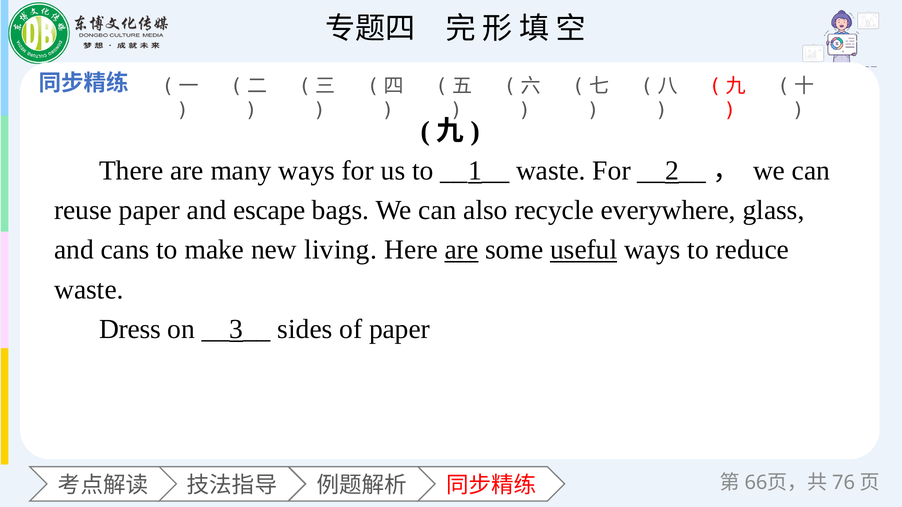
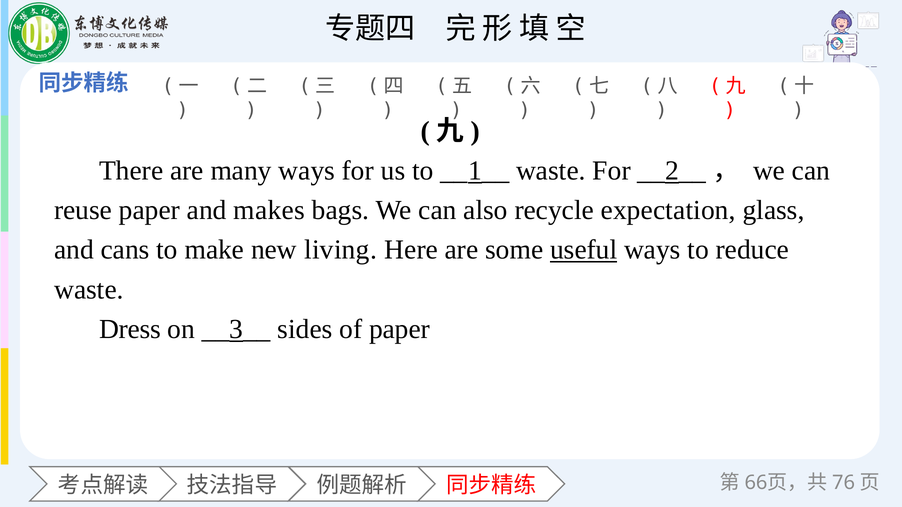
escape: escape -> makes (269, 210)
everywhere: everywhere -> expectation (668, 210)
are underline: present -> none (462, 250)
